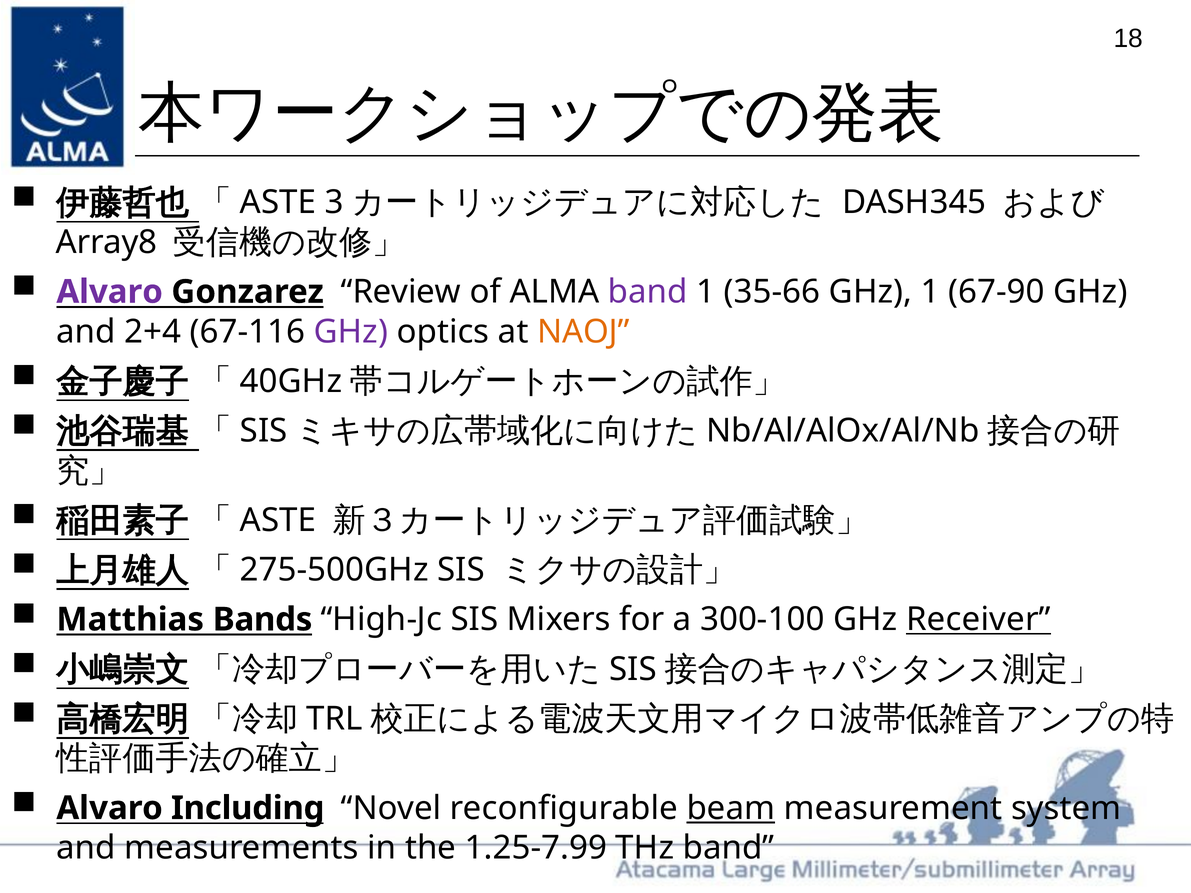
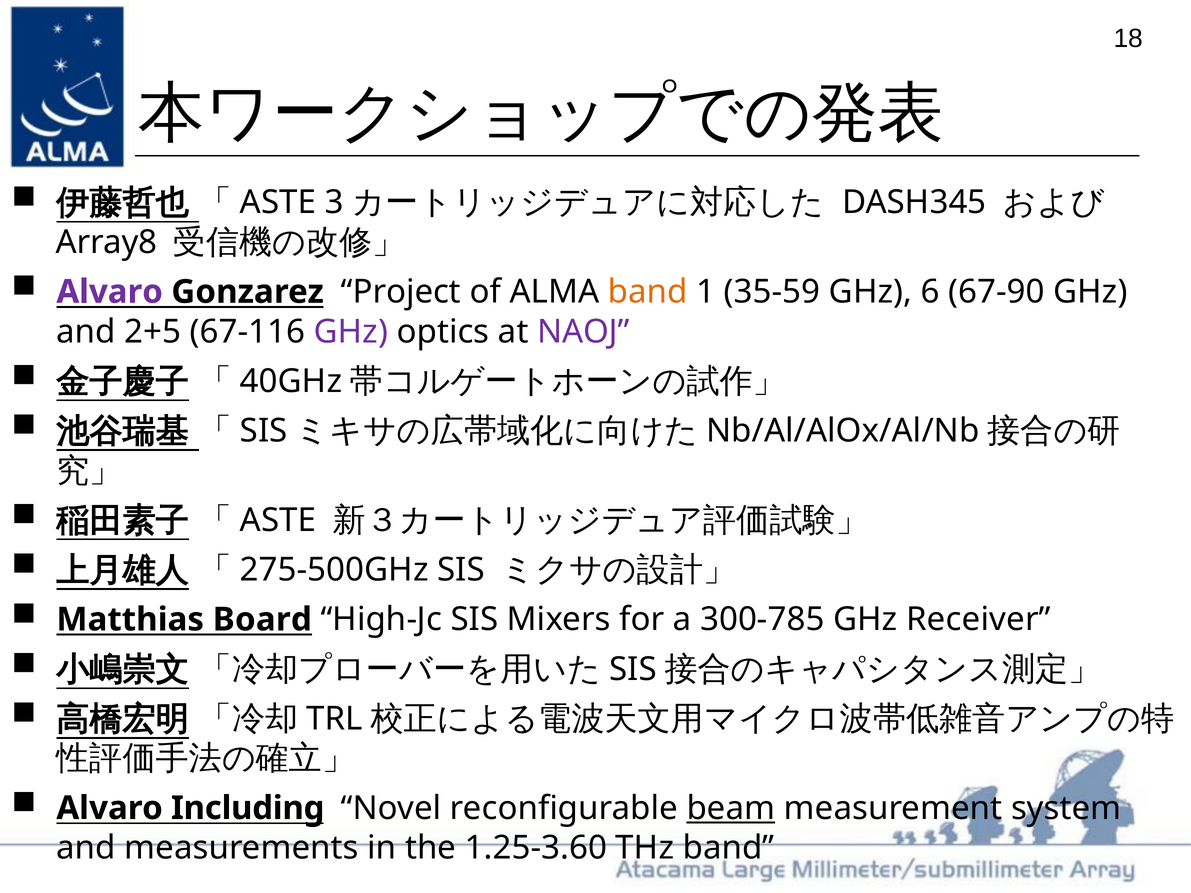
Review: Review -> Project (401, 292)
band colour: purple -> orange (648, 292)
35-66: 35-66 -> 35-59 (772, 292)
GHz 1: 1 -> 6 (930, 292)
2+4: 2+4 -> 2+5 (153, 332)
NAOJ colour: orange -> purple (583, 332)
Bands: Bands -> Board (262, 620)
300-100: 300-100 -> 300-785 (762, 620)
Receiver underline: present -> none (978, 620)
1.25-7.99: 1.25-7.99 -> 1.25-3.60 (536, 848)
